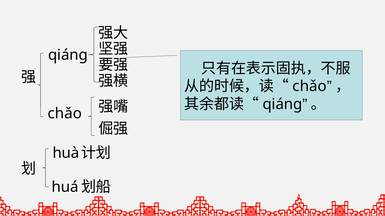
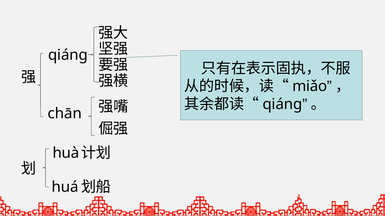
chǎo: chǎo -> miǎo (310, 87)
chǎo: chǎo -> chān (65, 114)
